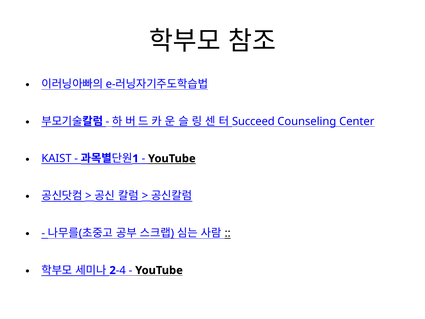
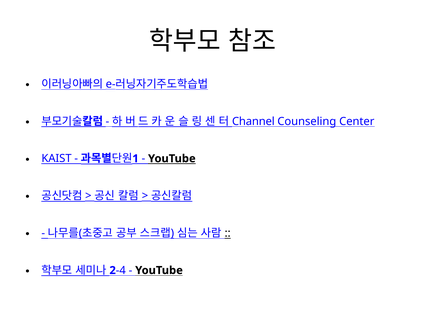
Succeed: Succeed -> Channel (253, 121)
